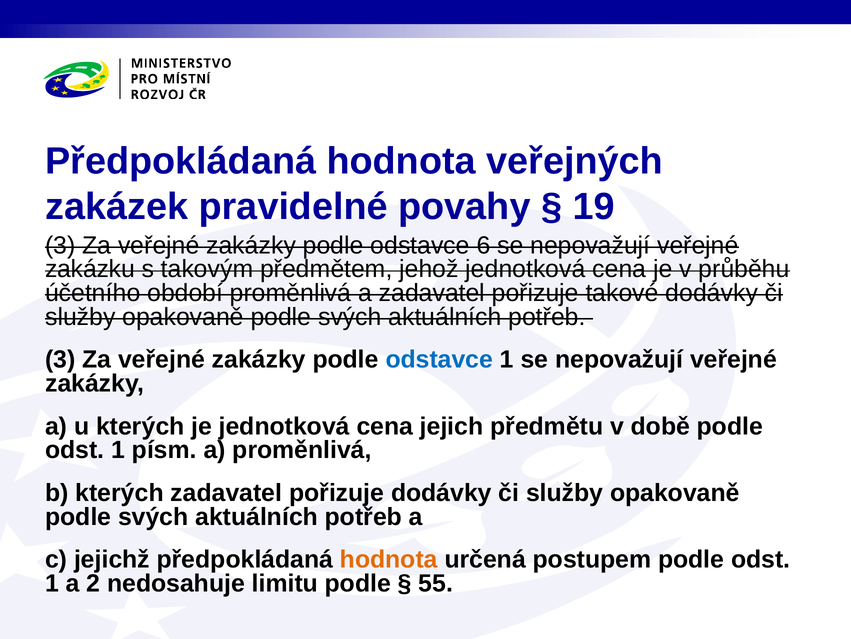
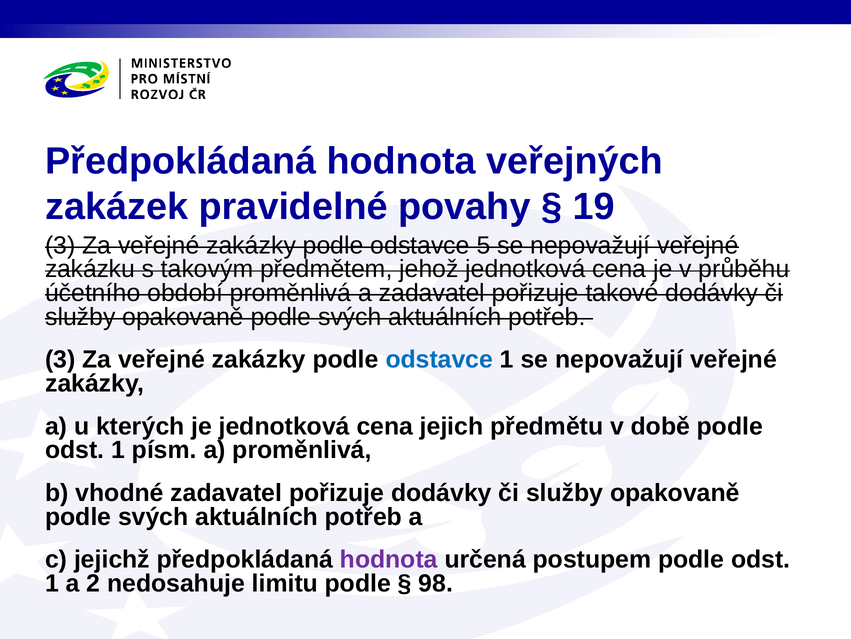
6: 6 -> 5 (483, 245)
b kterých: kterých -> vhodné (120, 492)
hodnota colour: orange -> purple (389, 559)
55: 55 -> 98 (436, 583)
